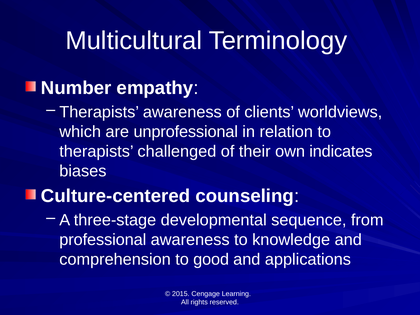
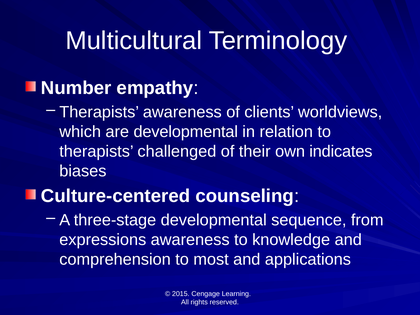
are unprofessional: unprofessional -> developmental (186, 132)
professional: professional -> expressions (103, 240)
good: good -> most (211, 259)
